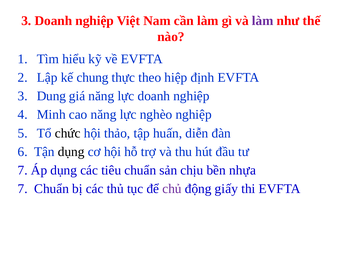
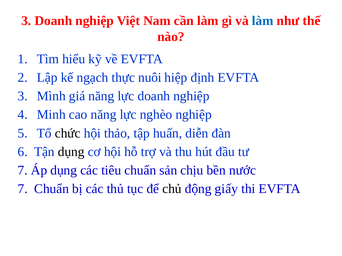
làm colour: purple -> blue (263, 21)
chung: chung -> ngạch (93, 78)
theo: theo -> nuôi (150, 78)
Dung: Dung -> Mình (51, 96)
nhựa: nhựa -> nước (243, 171)
chủ colour: purple -> black (172, 189)
